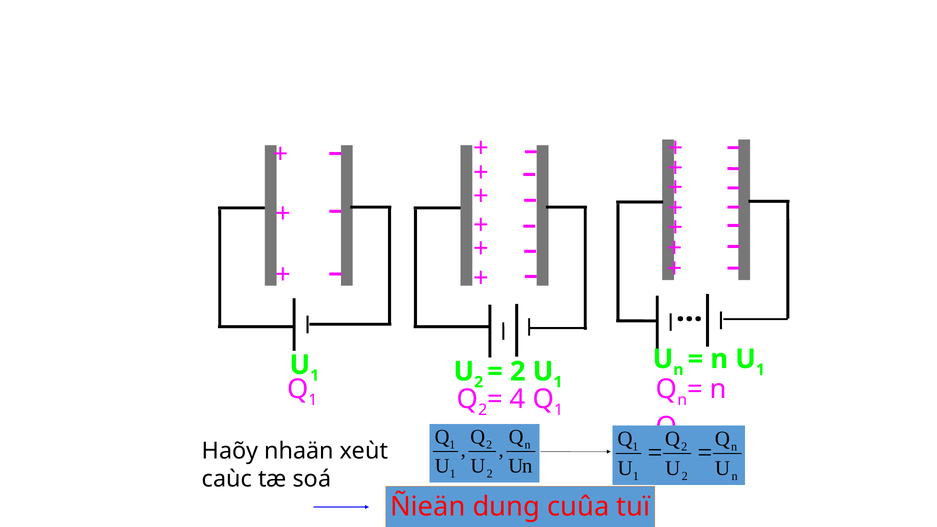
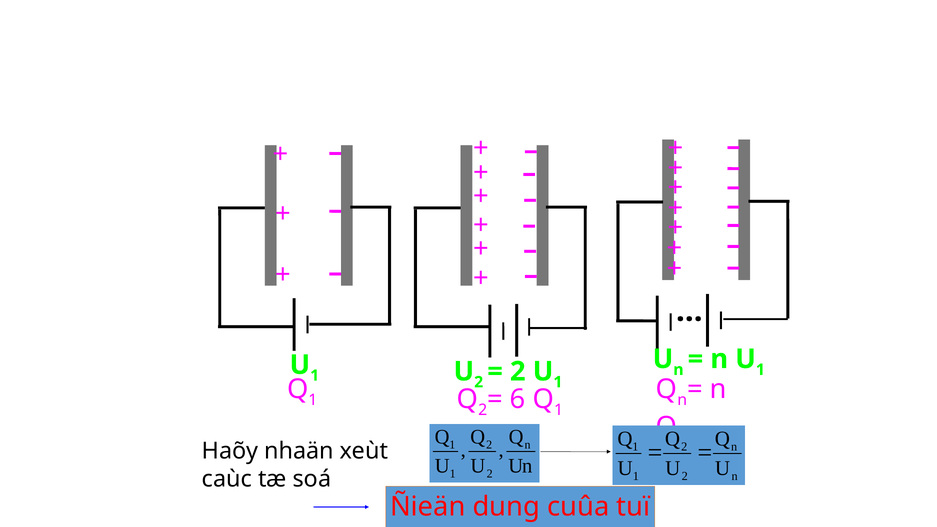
4: 4 -> 6 (518, 399)
